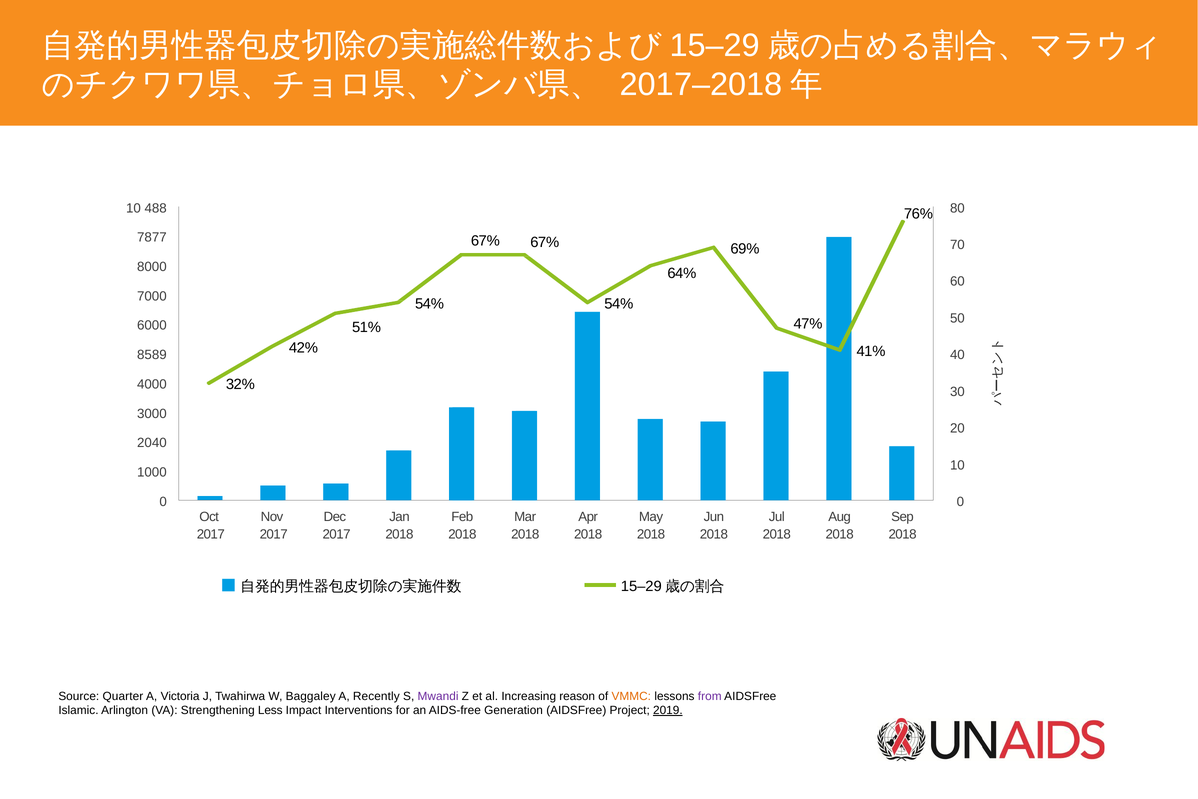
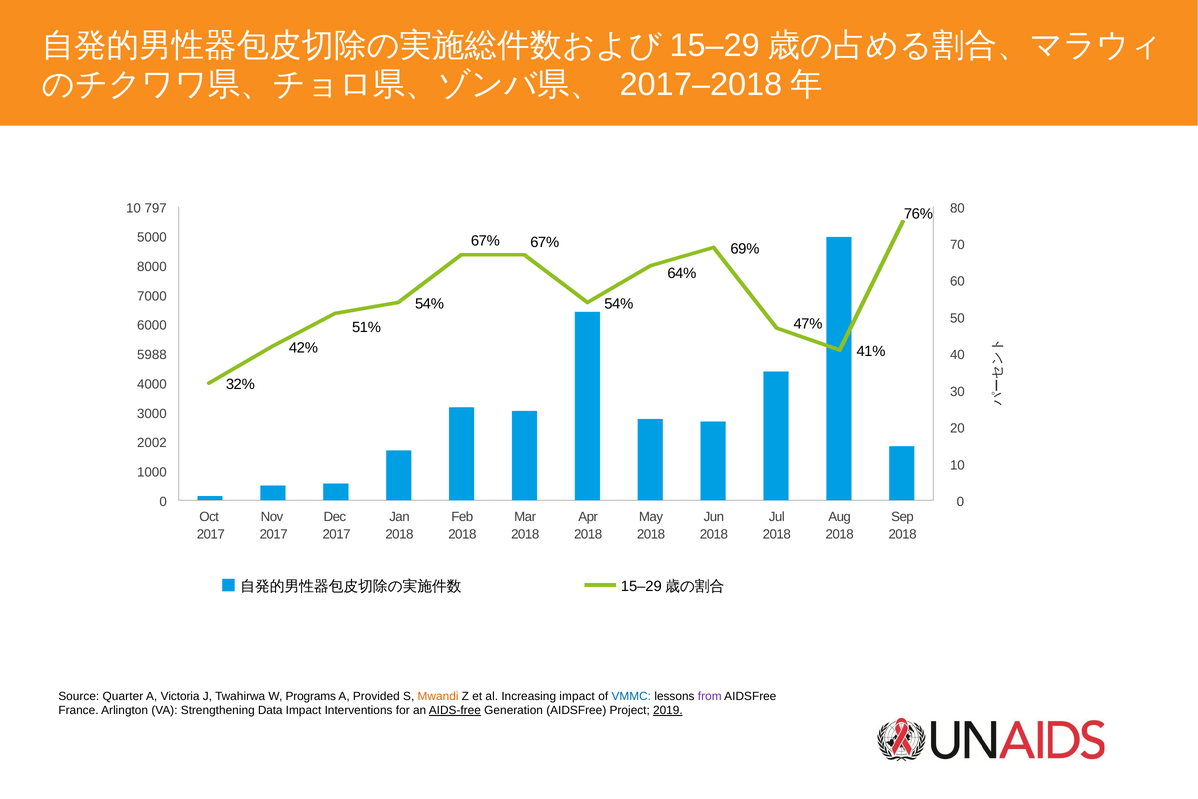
488: 488 -> 797 (156, 208)
7877: 7877 -> 5000 (152, 237)
8589: 8589 -> 5988 (152, 355)
2040: 2040 -> 2002 (152, 443)
Baggaley: Baggaley -> Programs (311, 696)
Recently: Recently -> Provided (376, 696)
Mwandi colour: purple -> orange (438, 696)
Increasing reason: reason -> impact (577, 696)
VMMC colour: orange -> blue (631, 696)
Islamic: Islamic -> France (78, 710)
Less: Less -> Data (270, 710)
AIDS-free underline: none -> present (455, 710)
